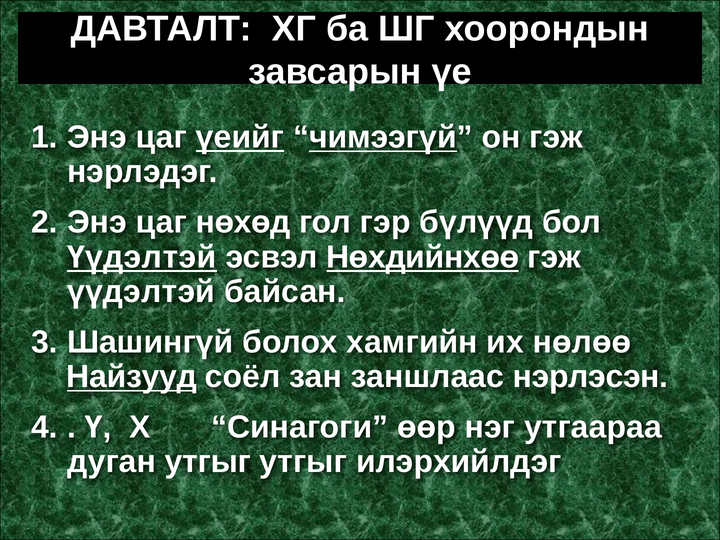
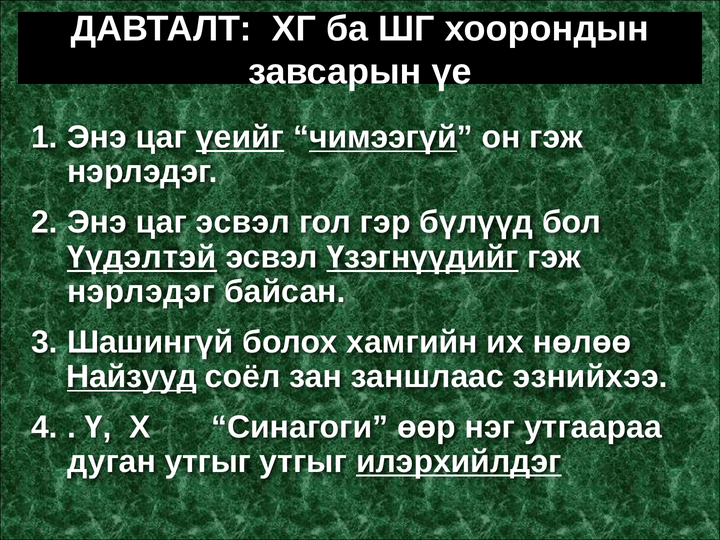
цаг нөхөд: нөхөд -> эсвэл (243, 222)
Нөхдийнхөө: Нөхдийнхөө -> Үзэгнүүдийг (423, 257)
үүдэлтэй: үүдэлтэй -> нэрлэдэг (141, 292)
нэрлэсэн: нэрлэсэн -> эзнийхээ (590, 377)
илэрхийлдэг underline: none -> present (459, 462)
